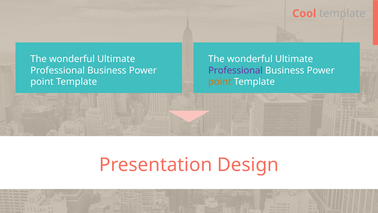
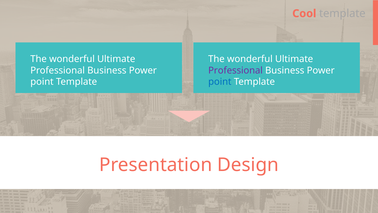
point colour: orange -> blue (220, 82)
